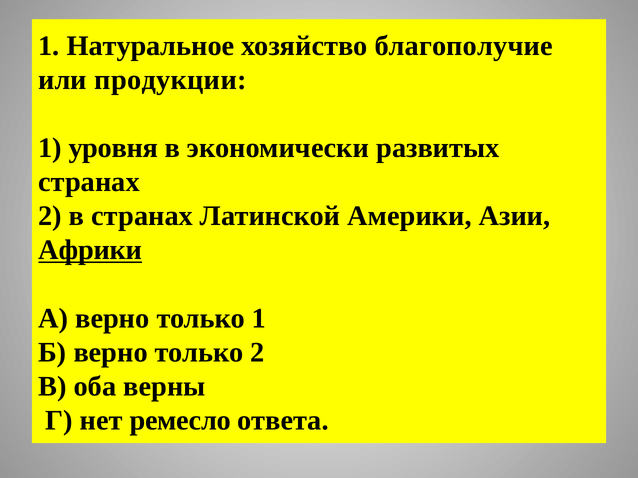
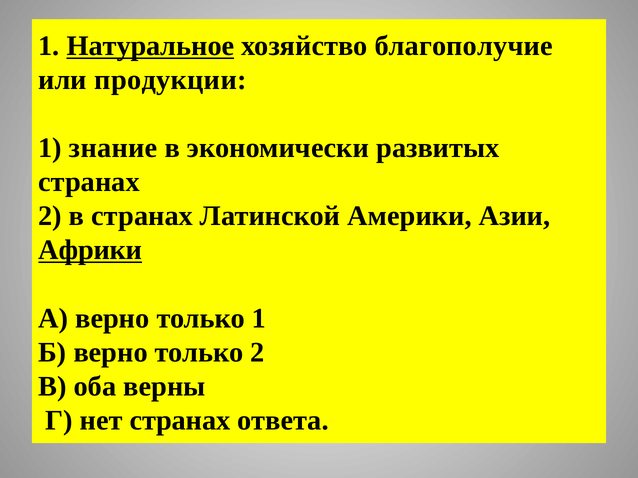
Натуральное underline: none -> present (150, 46)
уровня: уровня -> знание (113, 148)
нет ремесло: ремесло -> странах (180, 421)
